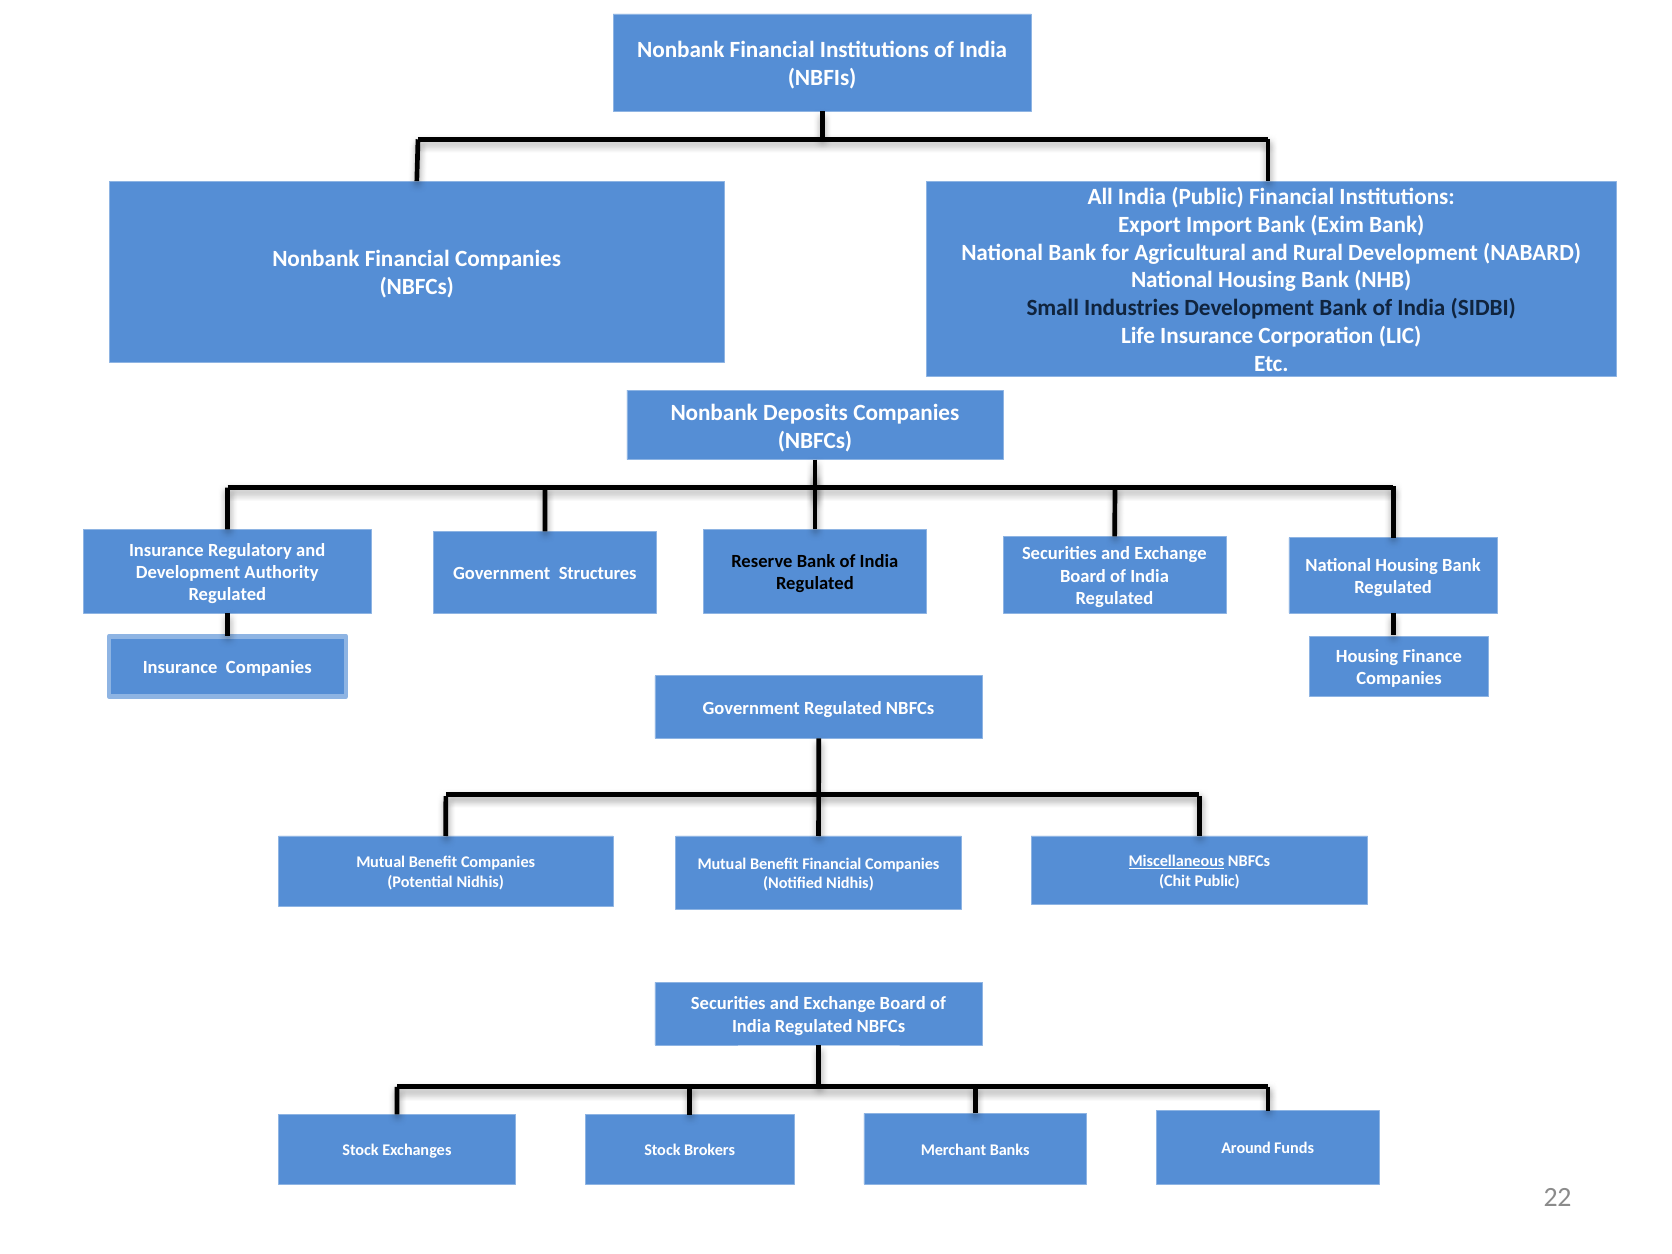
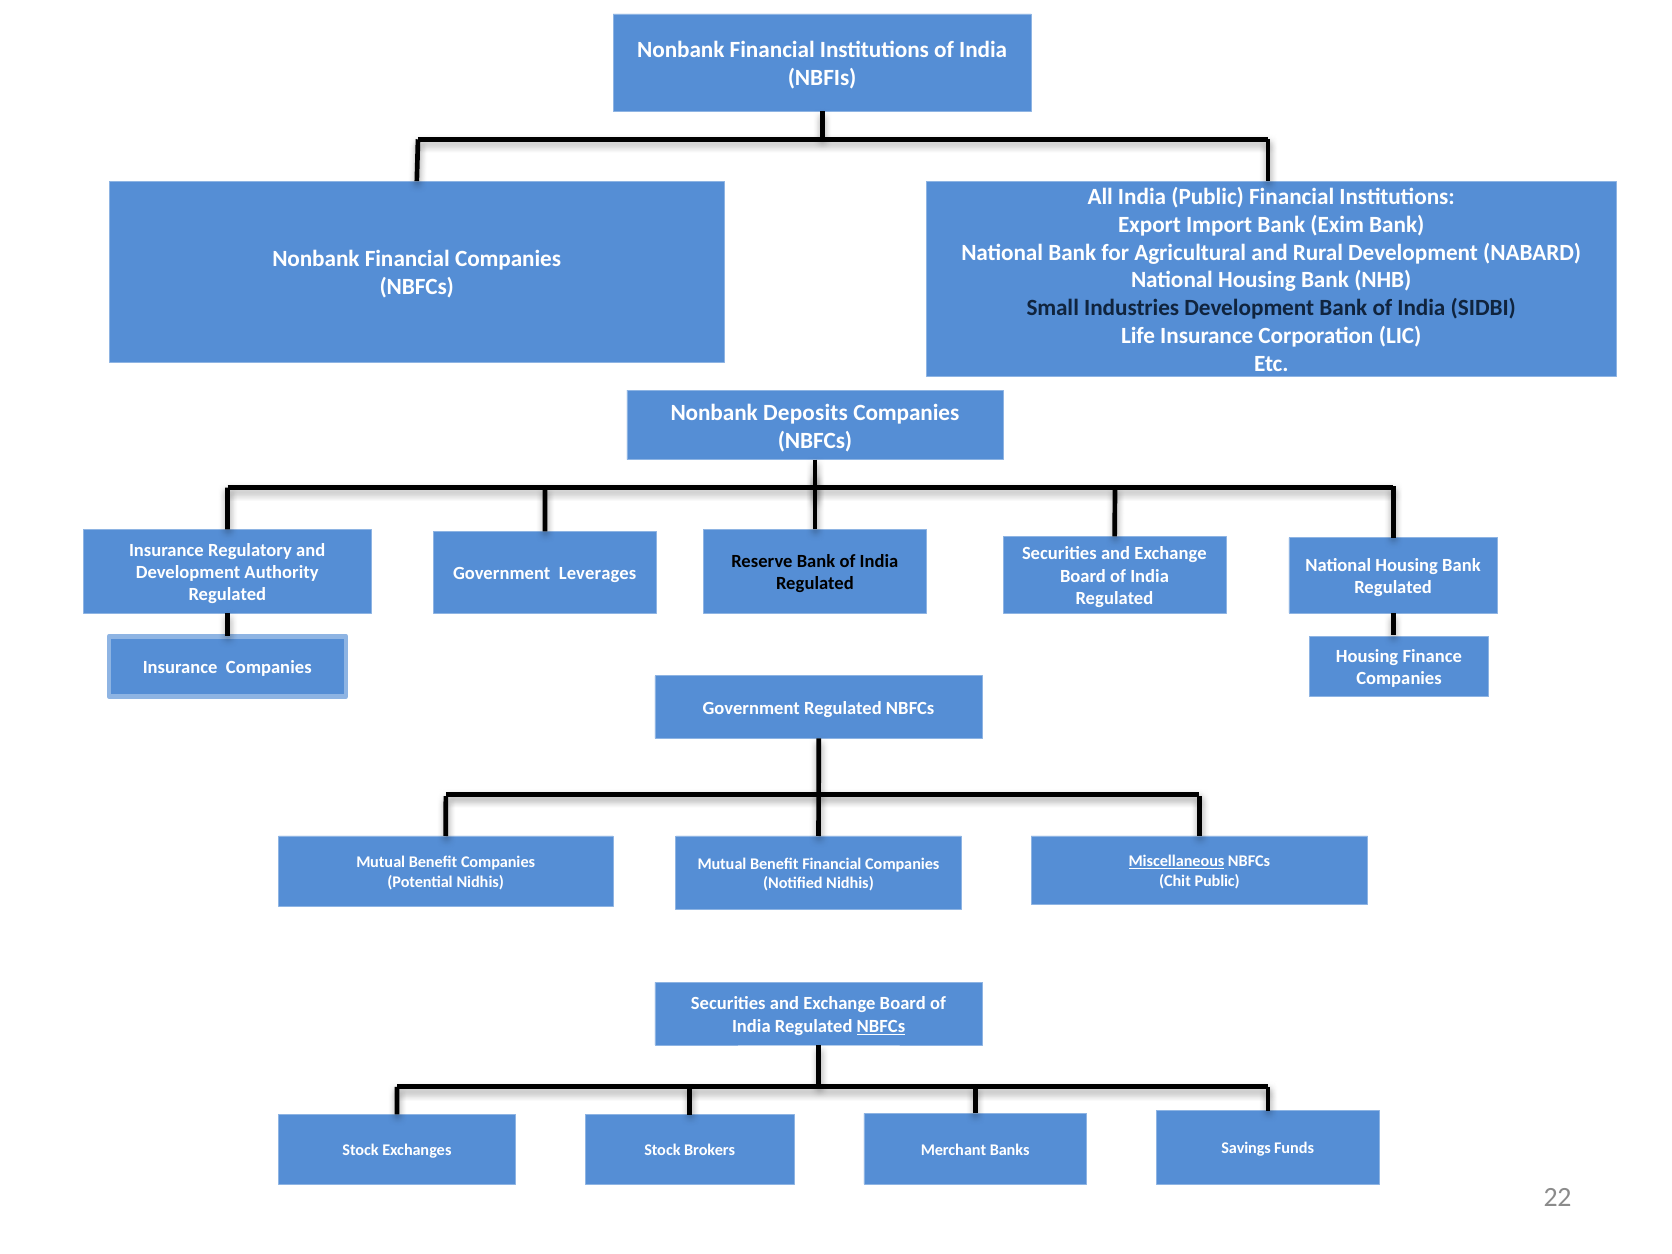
Structures: Structures -> Leverages (598, 574)
NBFCs underline: none -> present (881, 1026)
Around: Around -> Savings (1246, 1149)
